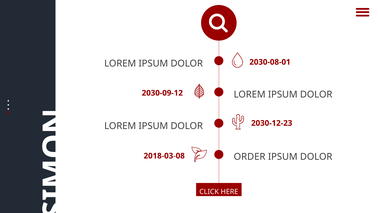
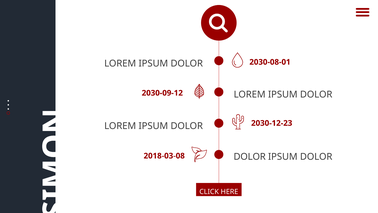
ORDER: ORDER -> DOLOR (250, 157)
